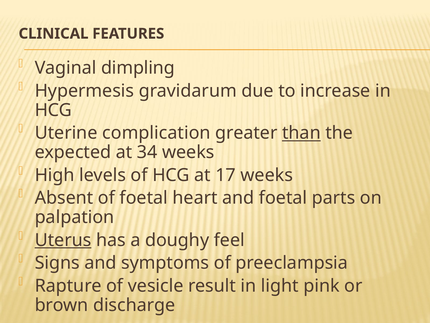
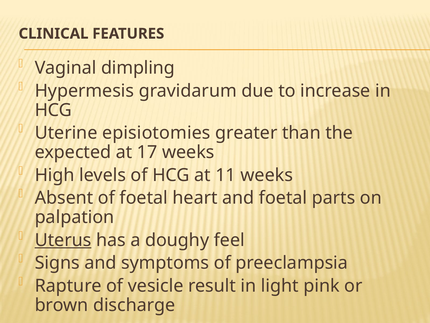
complication: complication -> episiotomies (156, 133)
than underline: present -> none (301, 133)
34: 34 -> 17 (147, 152)
17: 17 -> 11 (226, 175)
